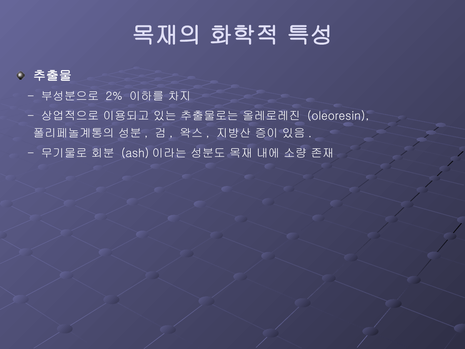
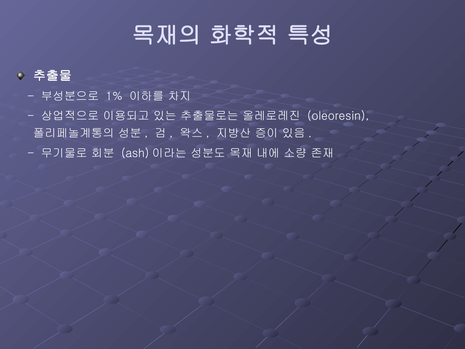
2%: 2% -> 1% (114, 96)
